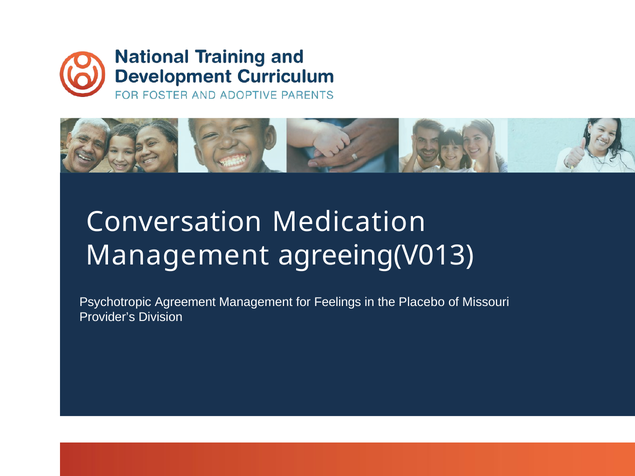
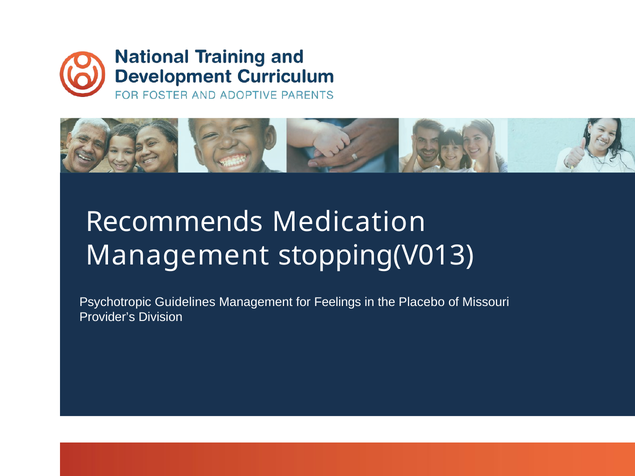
Conversation: Conversation -> Recommends (174, 222)
agreeing(V013: agreeing(V013 -> stopping(V013 (376, 256)
Agreement: Agreement -> Guidelines (185, 302)
